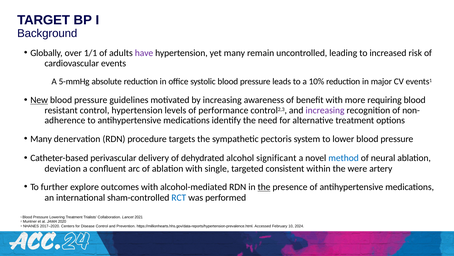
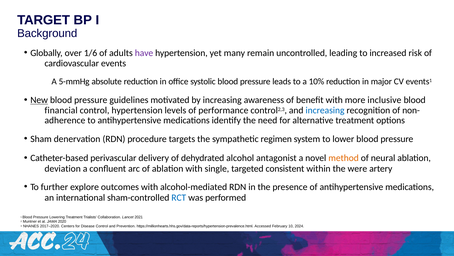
1/1: 1/1 -> 1/6 (91, 53)
requiring: requiring -> inclusive (384, 100)
resistant: resistant -> financial (61, 110)
increasing colour: purple -> blue (325, 110)
Many: Many -> Sham (41, 139)
pectoris: pectoris -> regimen (276, 139)
significant: significant -> antagonist (276, 158)
method colour: blue -> orange (344, 158)
the underline: present -> none (264, 187)
